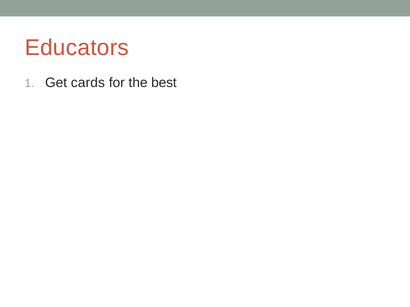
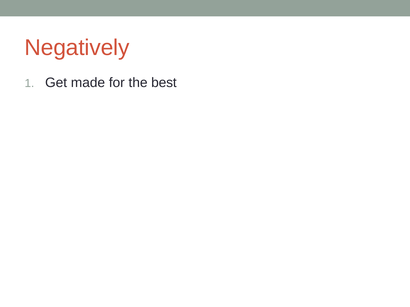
Educators: Educators -> Negatively (77, 48)
cards: cards -> made (88, 83)
